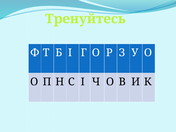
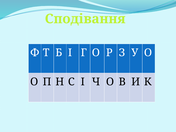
Тренуйтесь: Тренуйтесь -> Сподівання (85, 19)
